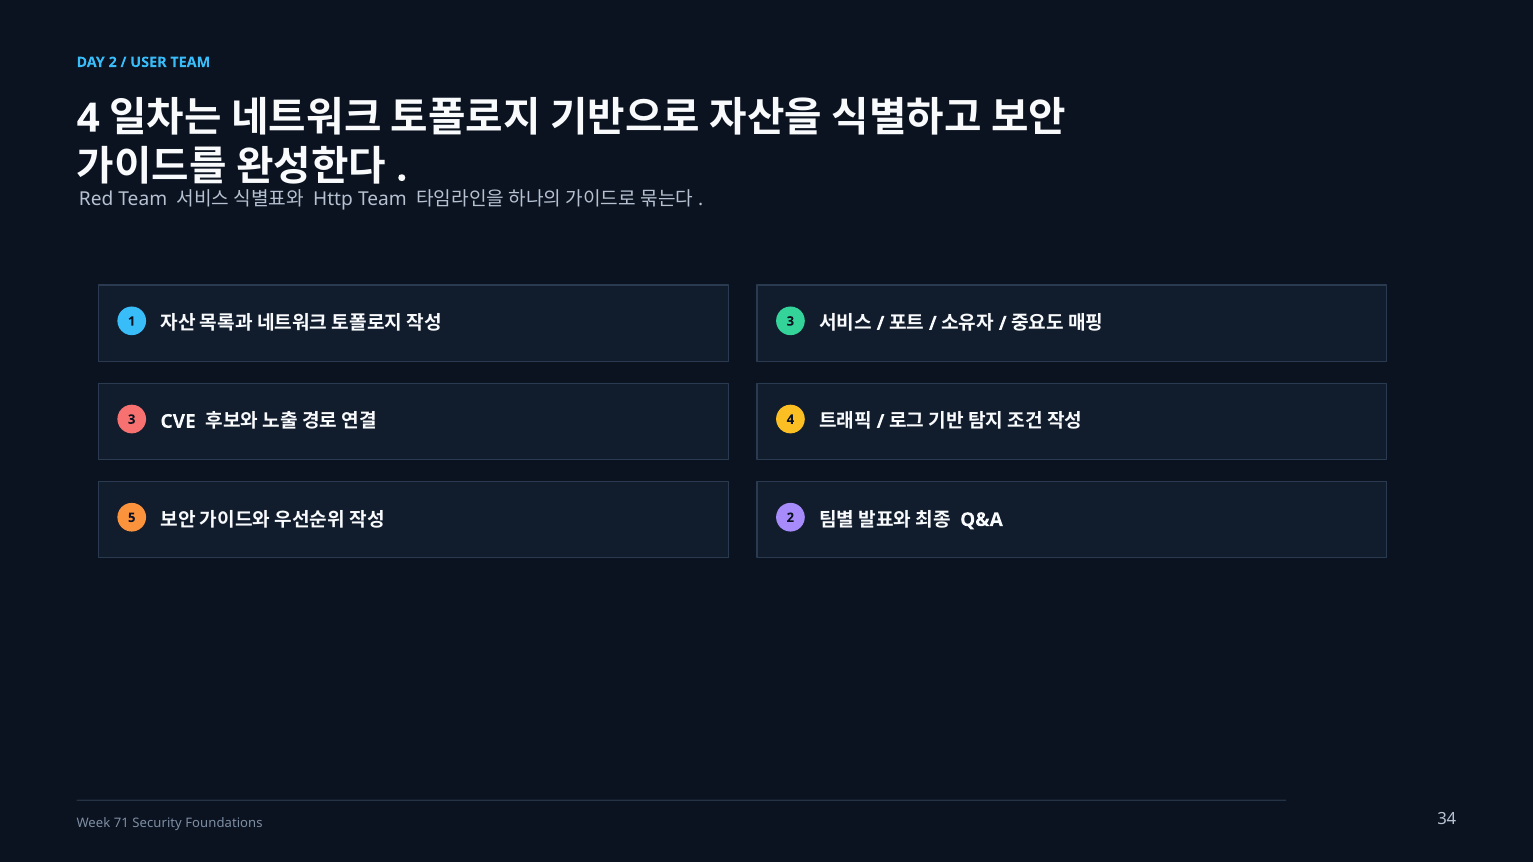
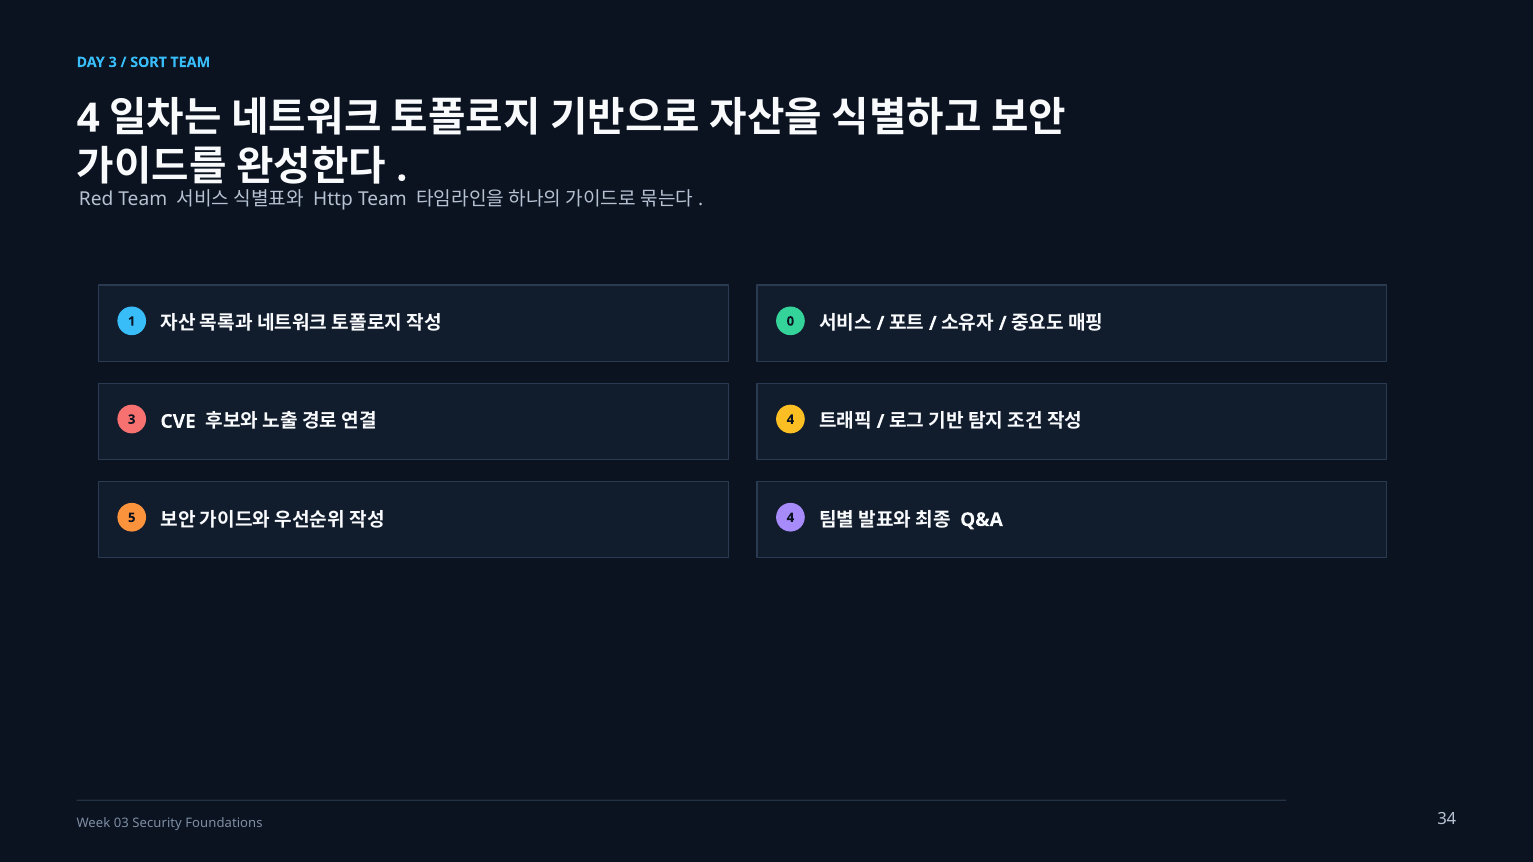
DAY 2: 2 -> 3 (113, 62)
USER: USER -> SORT (149, 62)
3: 3 -> 0 (790, 321)
2: 2 -> 4 (790, 518)
71: 71 -> 03 (121, 823)
